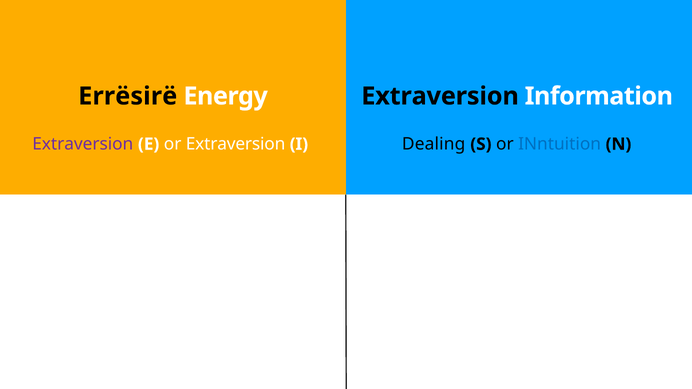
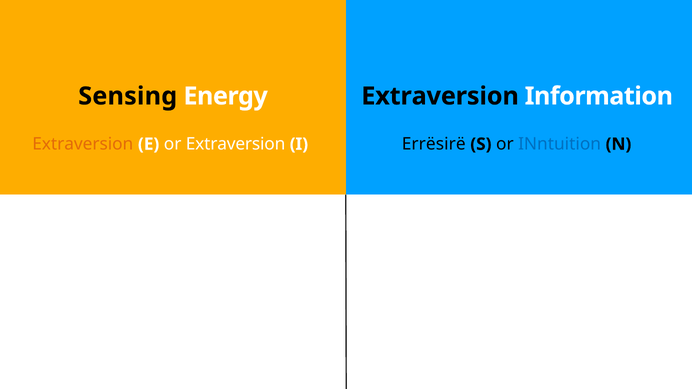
Errësirë: Errësirë -> Sensing (128, 96)
Extraversion colour: purple -> orange (83, 144)
Dealing: Dealing -> Errësirë (434, 144)
